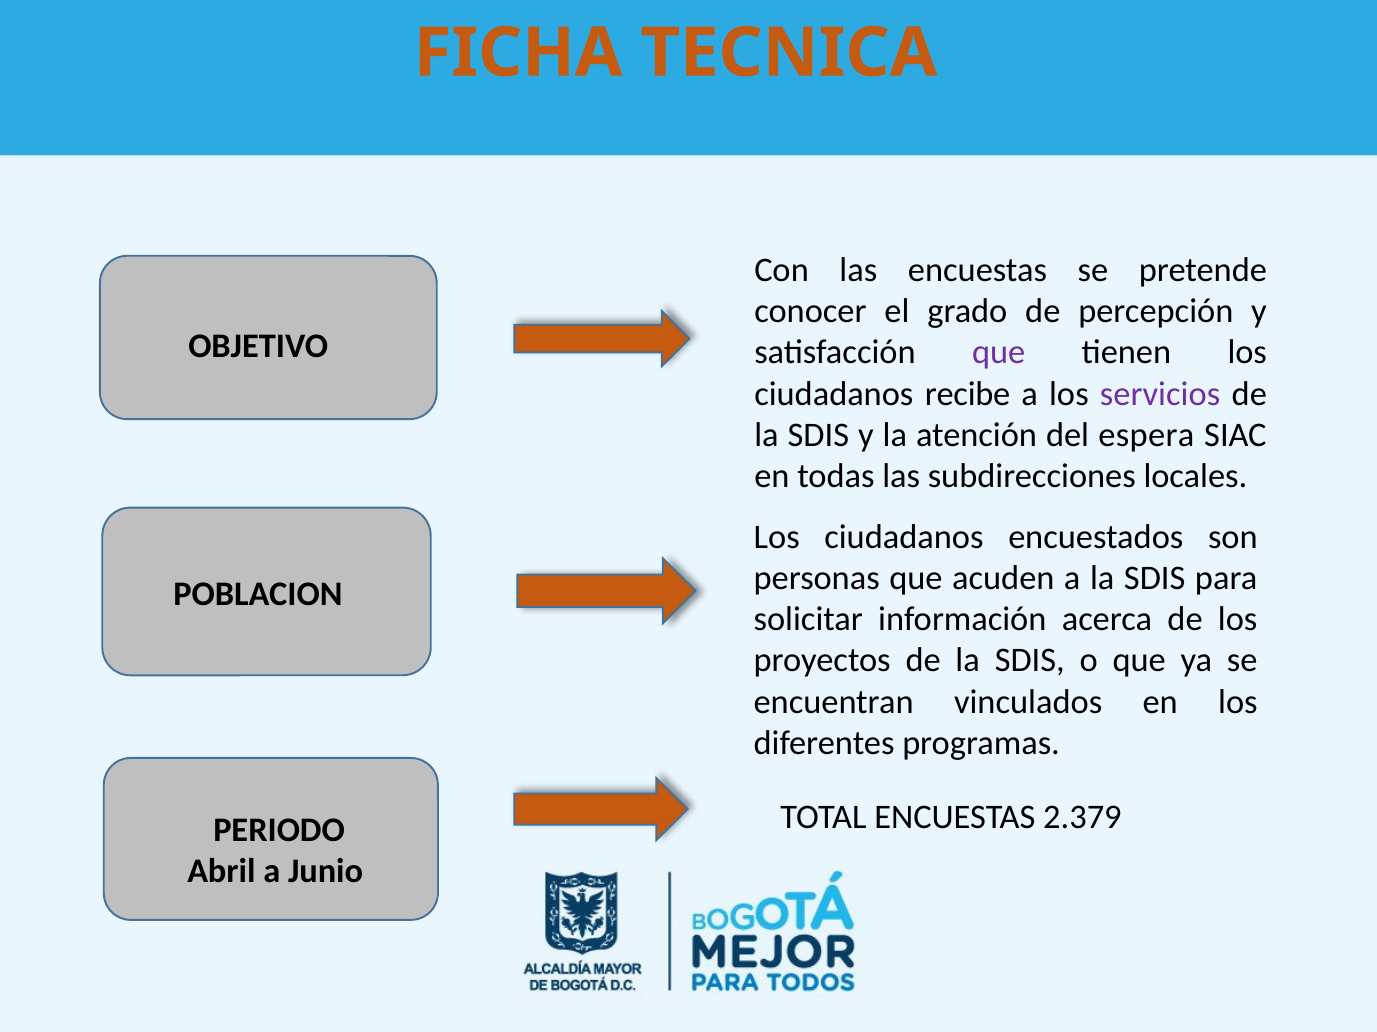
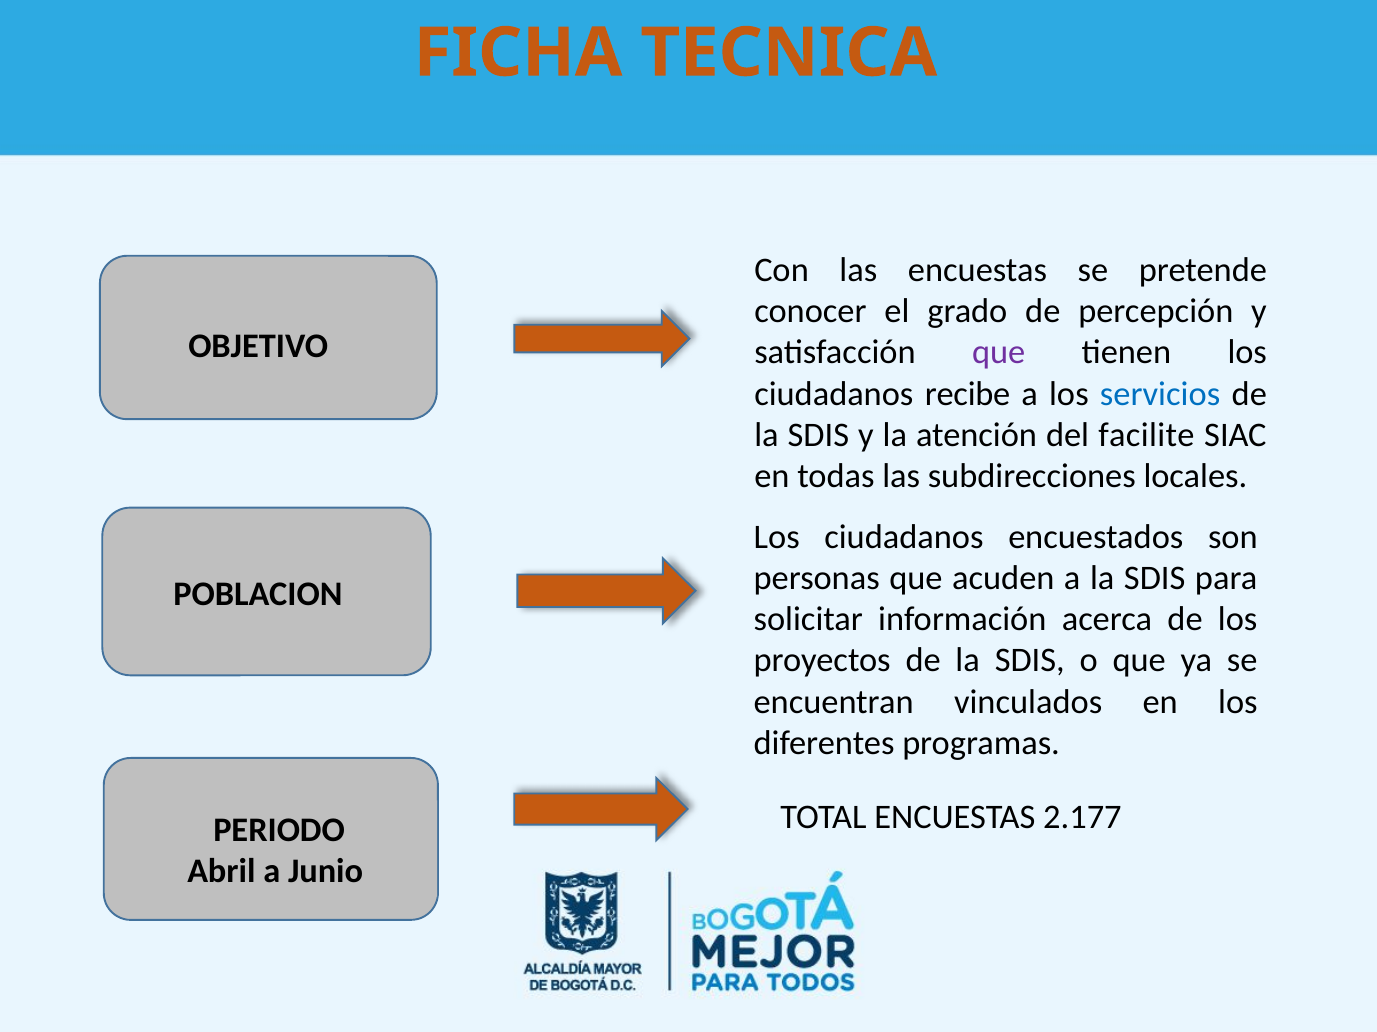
servicios colour: purple -> blue (1160, 394)
espera: espera -> facilite (1146, 436)
2.379: 2.379 -> 2.177 (1082, 818)
